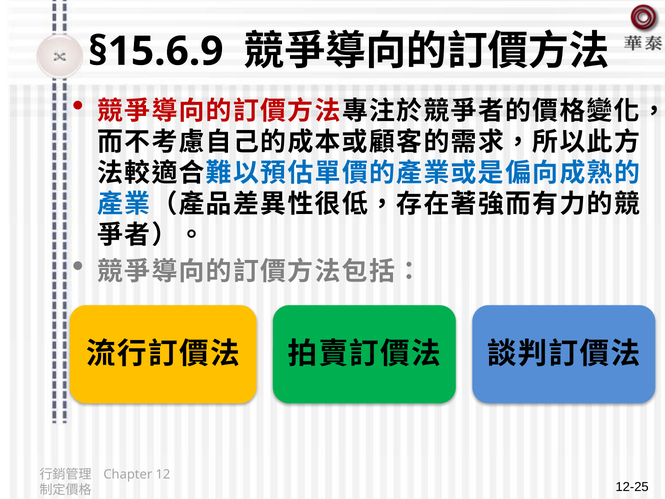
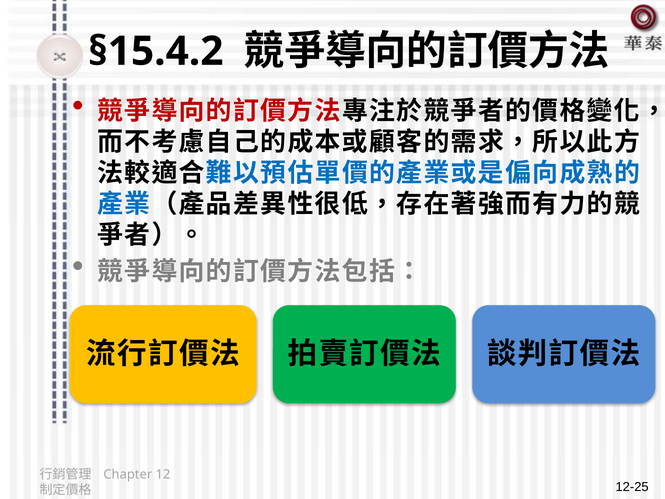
§15.6.9: §15.6.9 -> §15.4.2 (156, 51)
